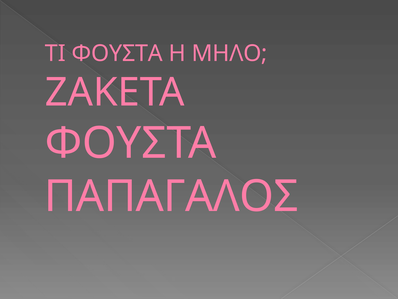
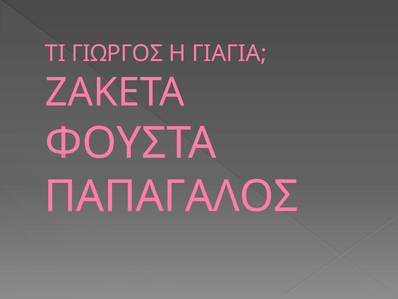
ΤΙ ΦΟΥΣΤΑ: ΦΟΥΣΤΑ -> ΓΙΩΡΓΟΣ (117, 53)
ΜΗΛΟ: ΜΗΛΟ -> ΓΙΑΓΙΑ (229, 53)
